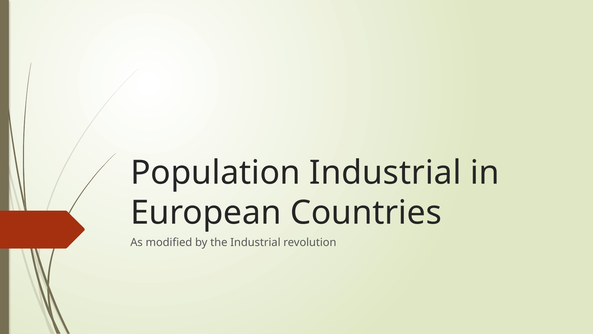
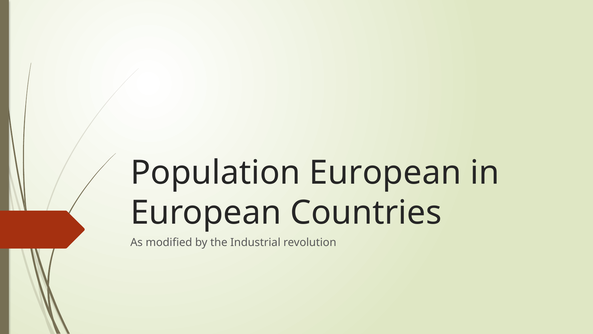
Population Industrial: Industrial -> European (385, 172)
